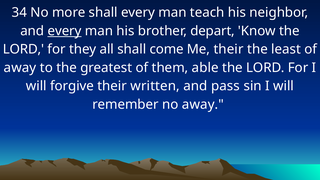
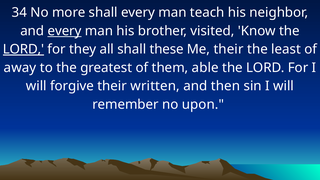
depart: depart -> visited (212, 31)
LORD underline: none -> present (24, 49)
come: come -> these (167, 49)
pass: pass -> then (225, 86)
no away: away -> upon (203, 104)
